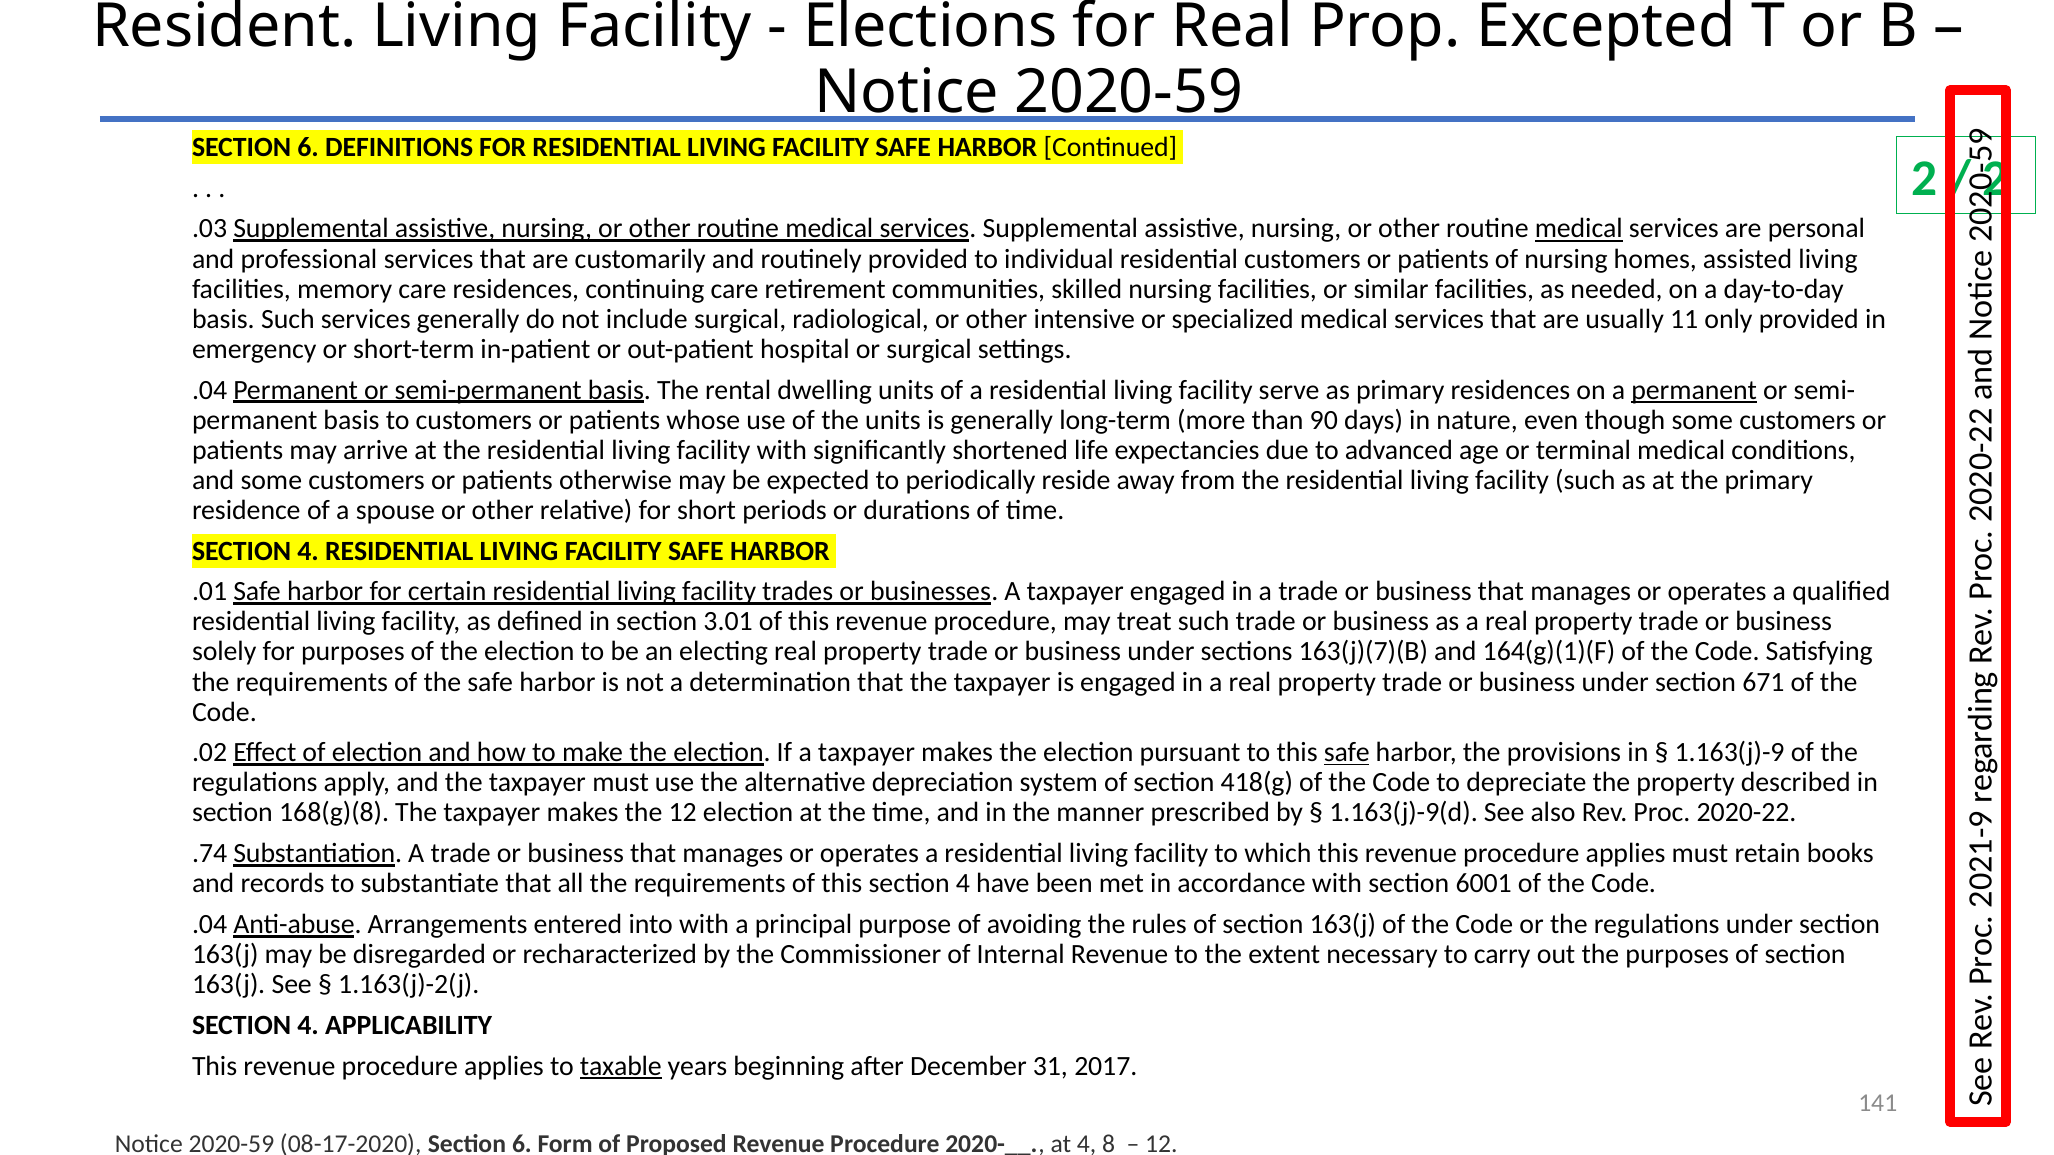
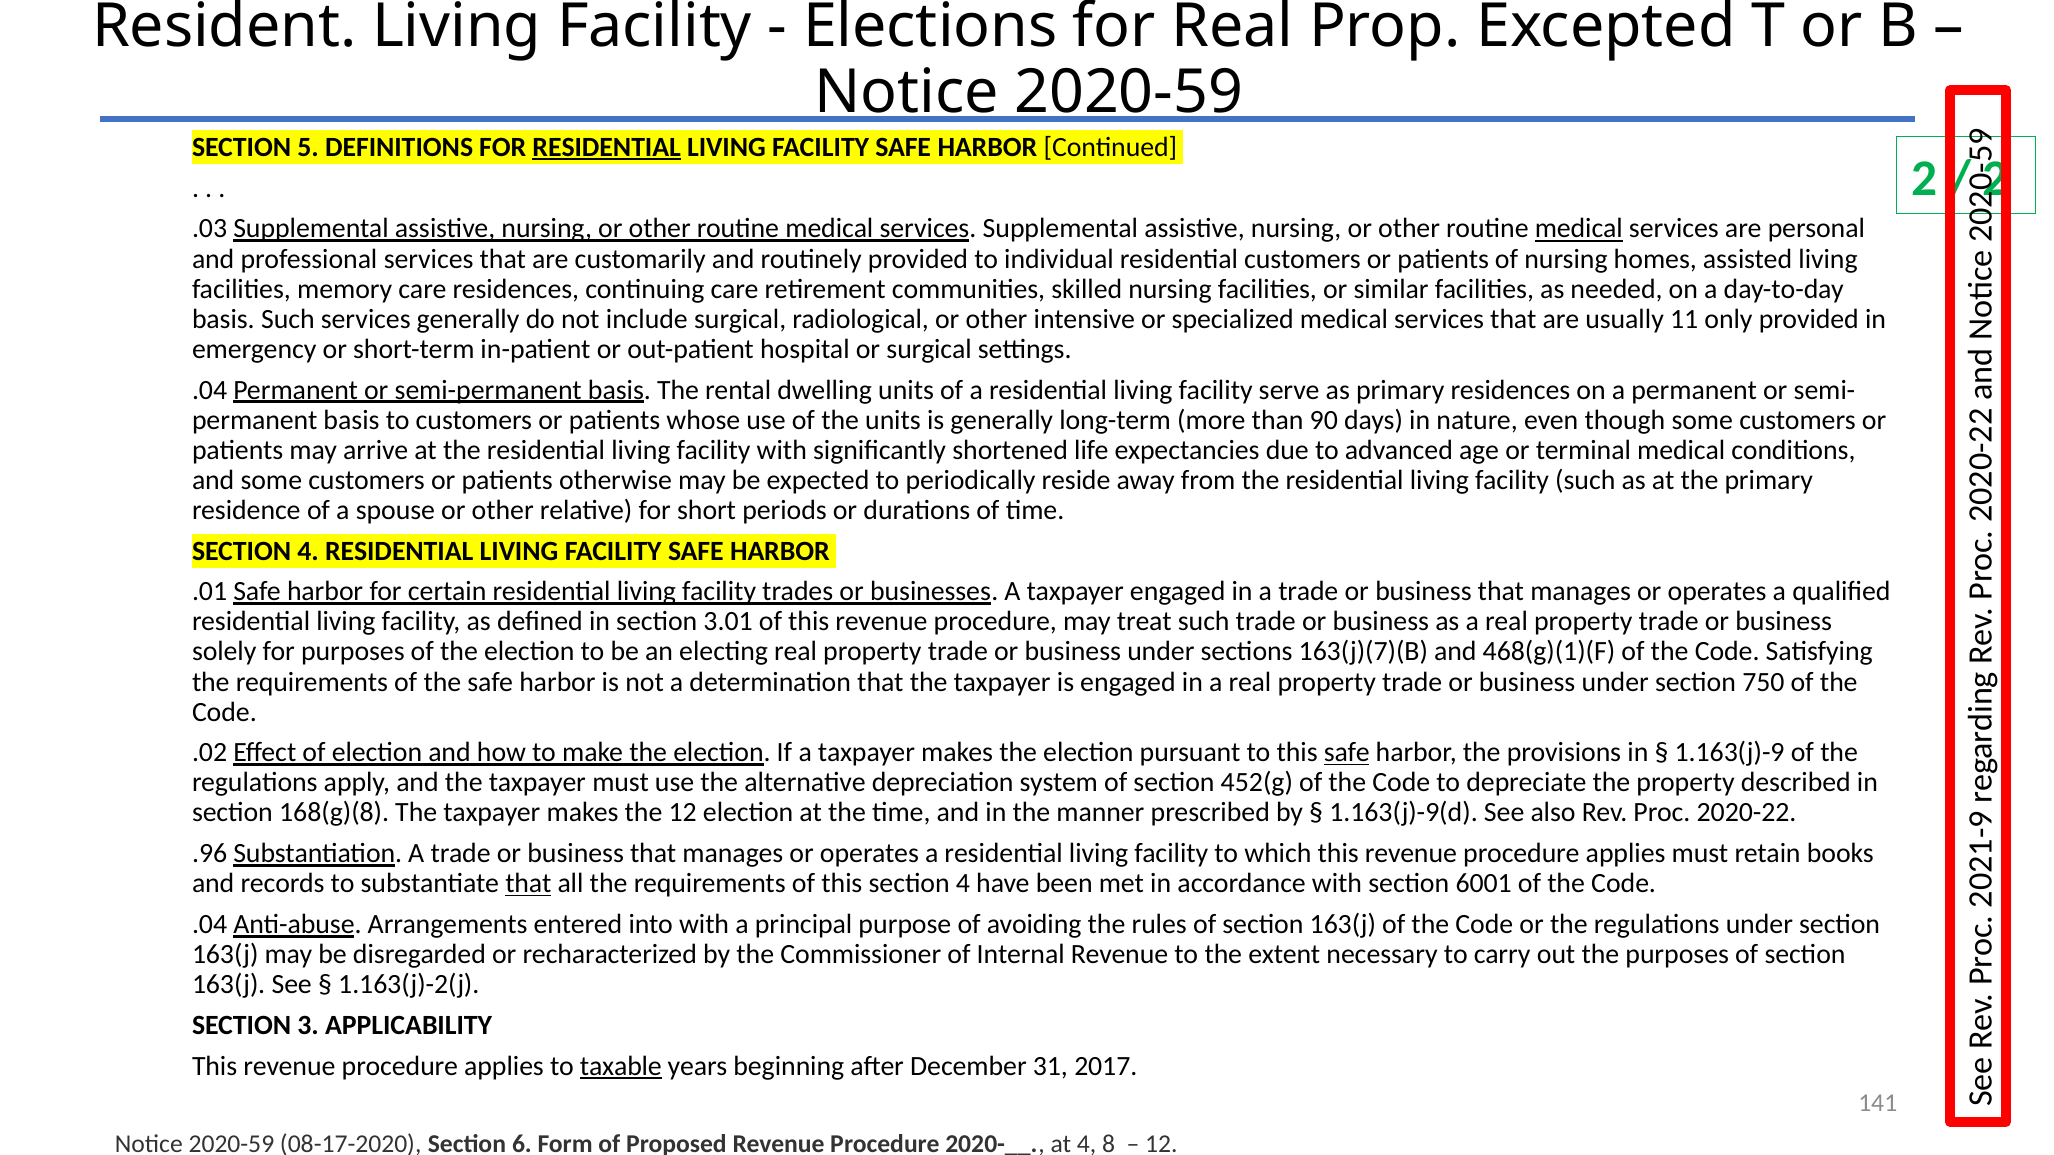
6: 6 -> 5 (308, 147)
RESIDENTIAL underline: none -> present (607, 147)
permanent underline: present -> none (1694, 390)
164(g)(1)(F: 164(g)(1)(F -> 468(g)(1)(F (1549, 652)
671: 671 -> 750 (1763, 682)
418(g: 418(g -> 452(g (1257, 783)
.74: .74 -> .96 (210, 854)
that underline: none -> present (528, 884)
4: 4 -> 3 (308, 1026)
